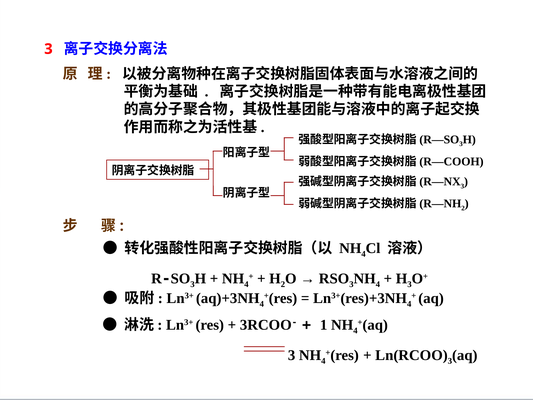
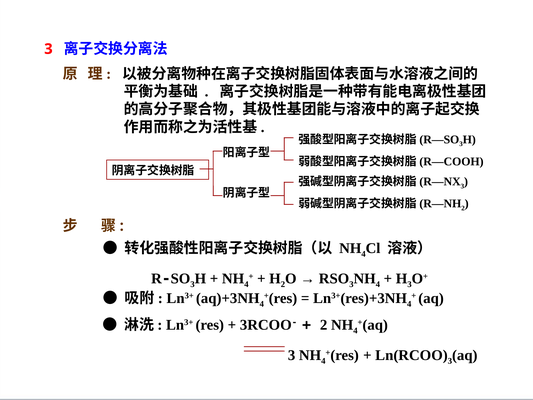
1: 1 -> 2 (324, 325)
